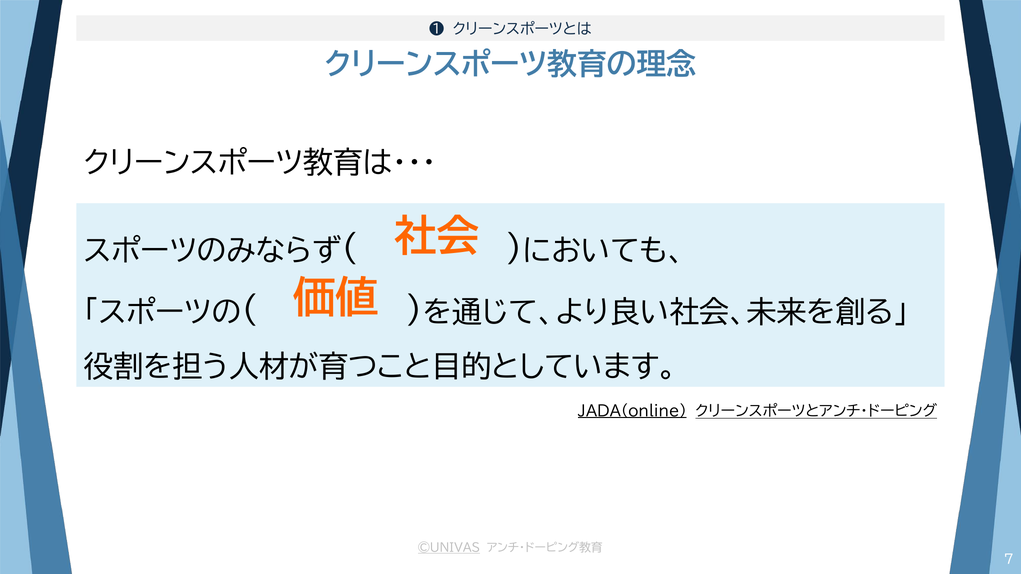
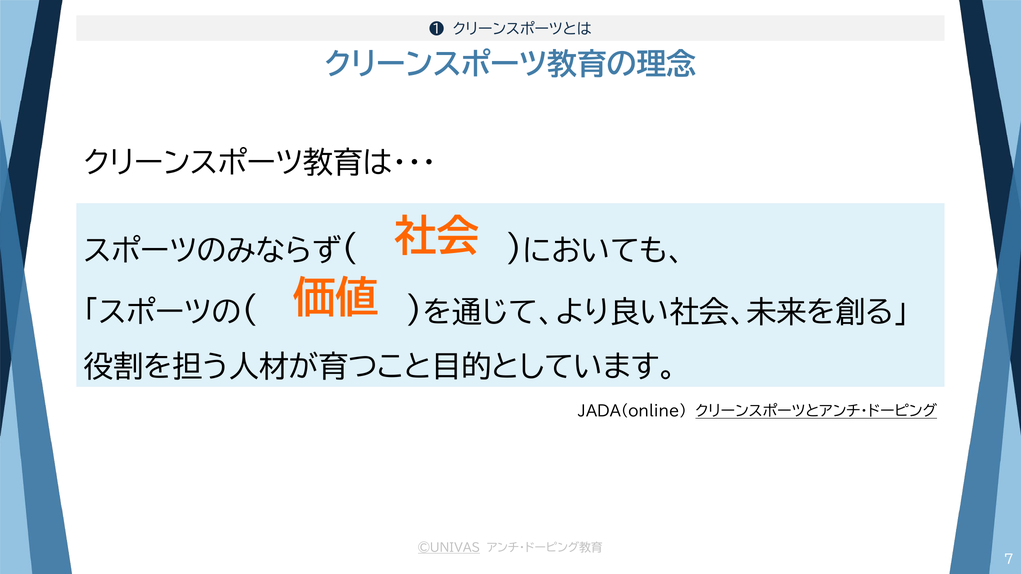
JADA(online underline: present -> none (632, 411)
